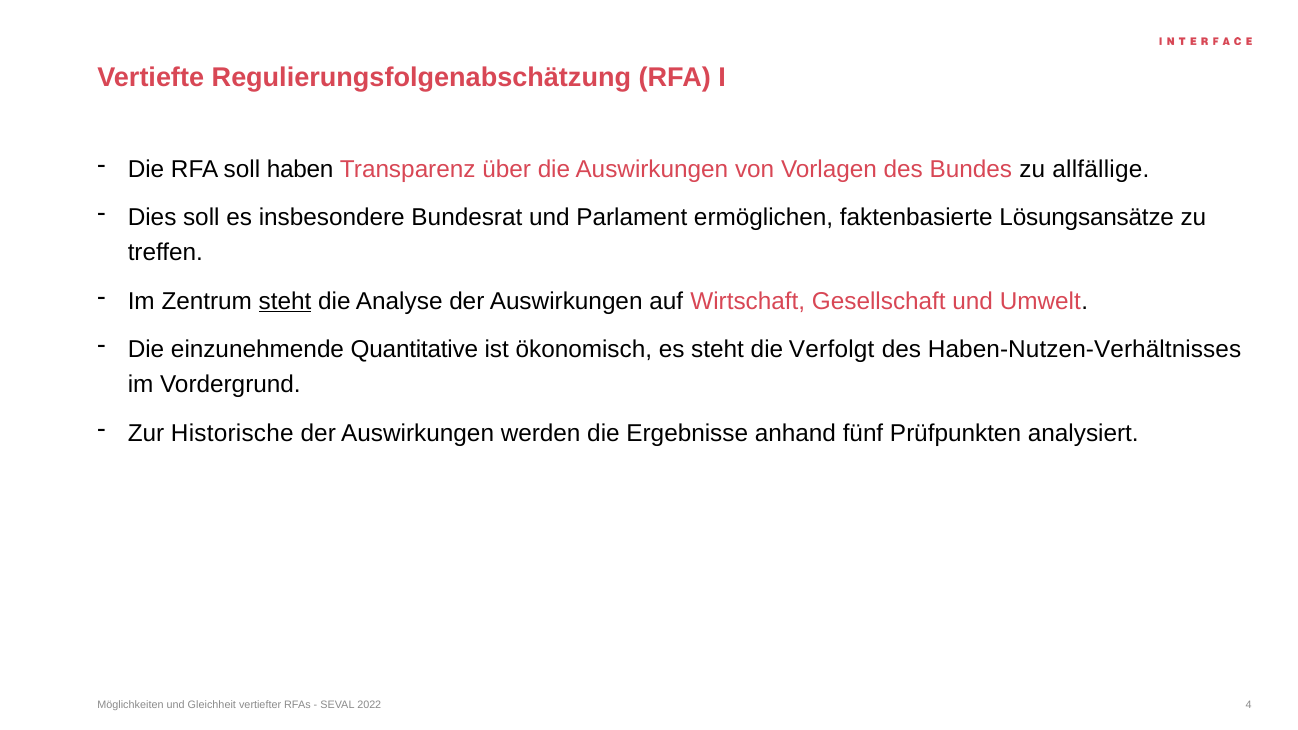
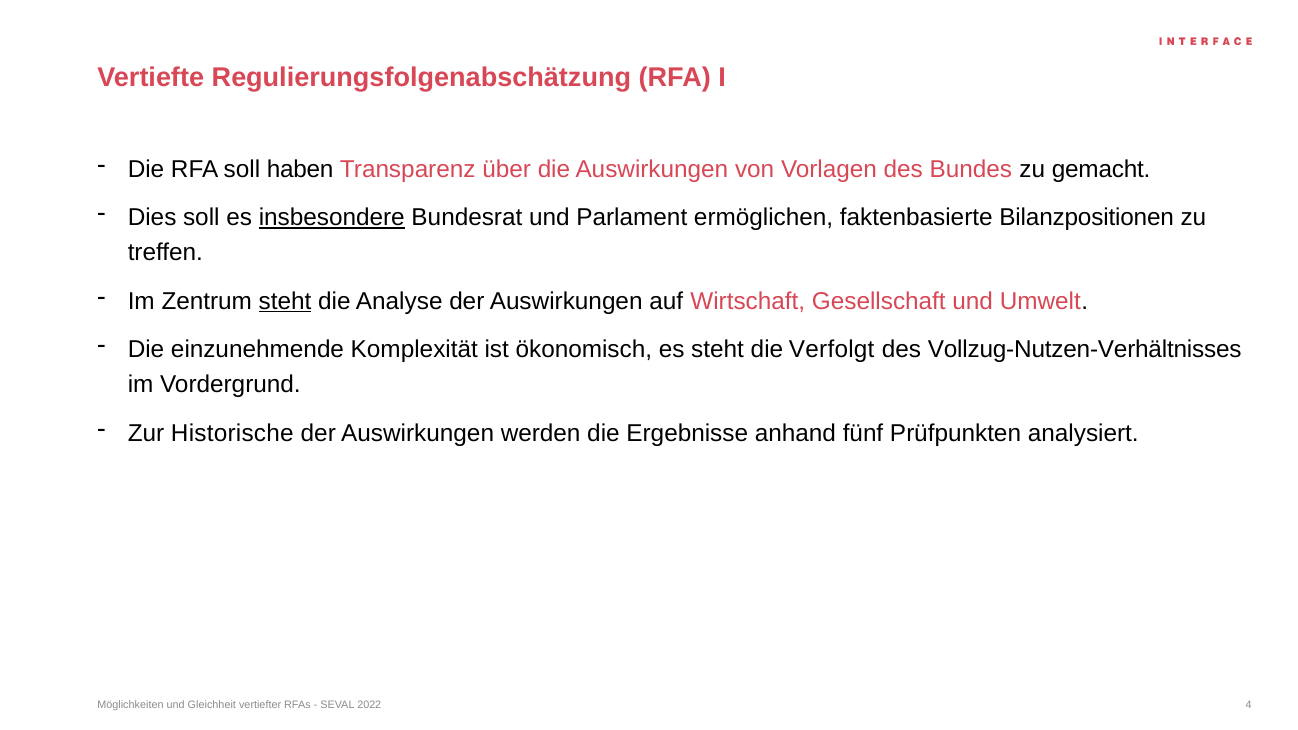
allfällige: allfällige -> gemacht (1101, 169)
insbesondere underline: none -> present (332, 218)
Lösungsansätze: Lösungsansätze -> Bilanzpositionen (1087, 218)
Quantitative: Quantitative -> Komplexität (414, 350)
Haben-Nutzen-Verhältnisses: Haben-Nutzen-Verhältnisses -> Vollzug-Nutzen-Verhältnisses (1085, 350)
